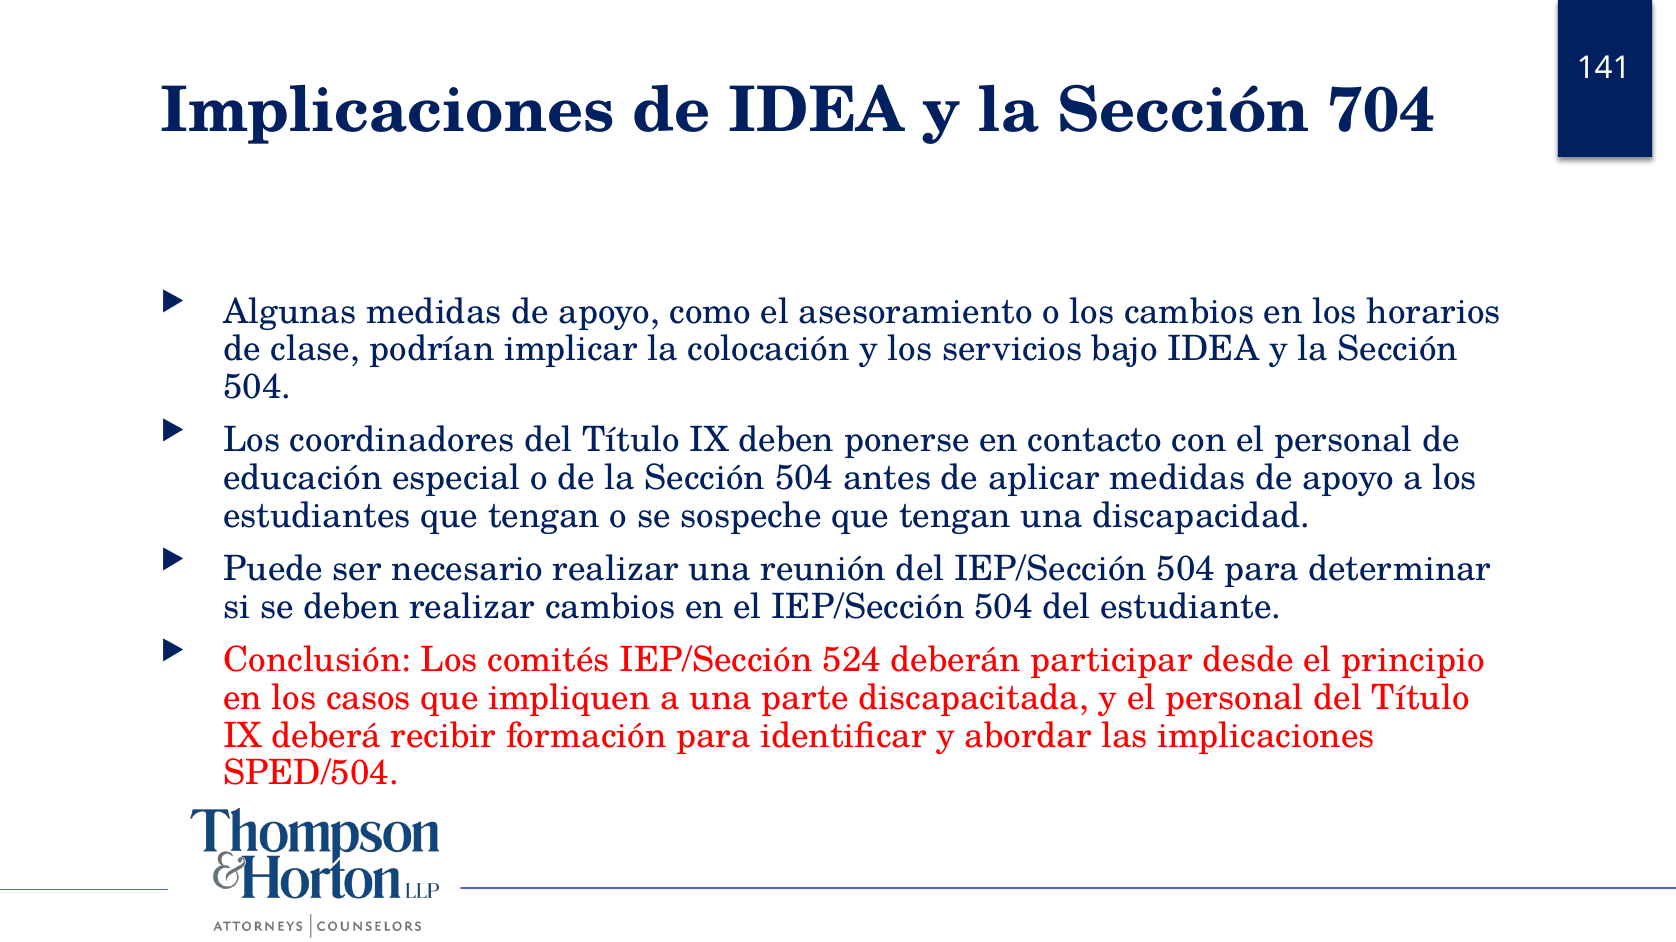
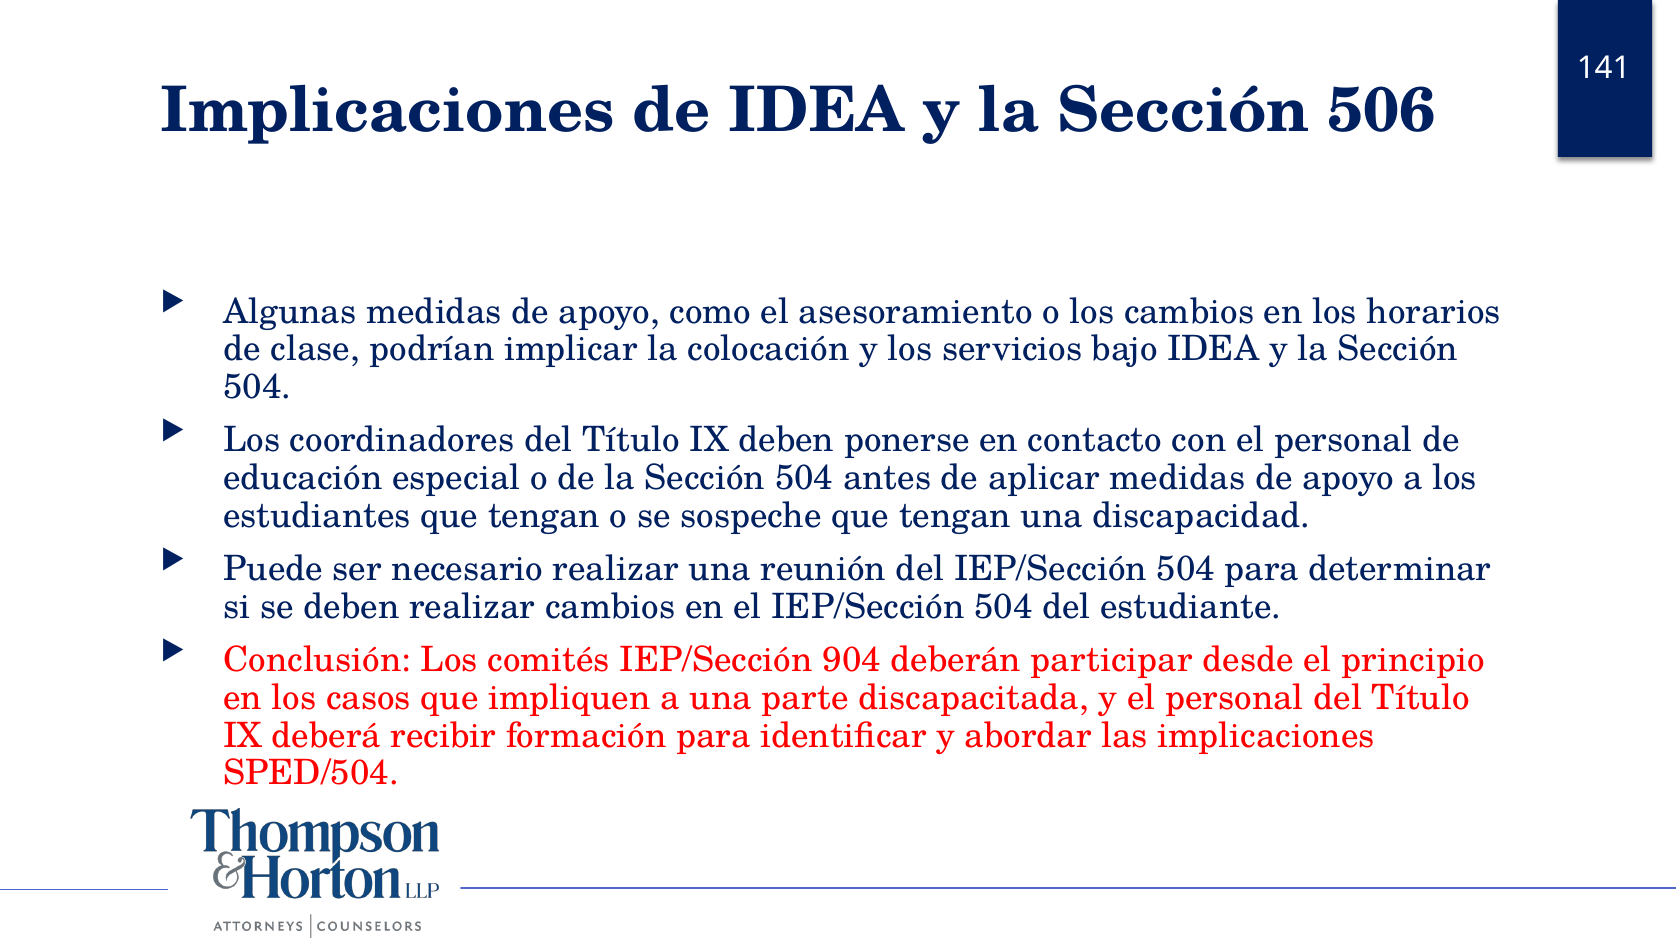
704: 704 -> 506 (1382, 111)
524: 524 -> 904 (852, 661)
